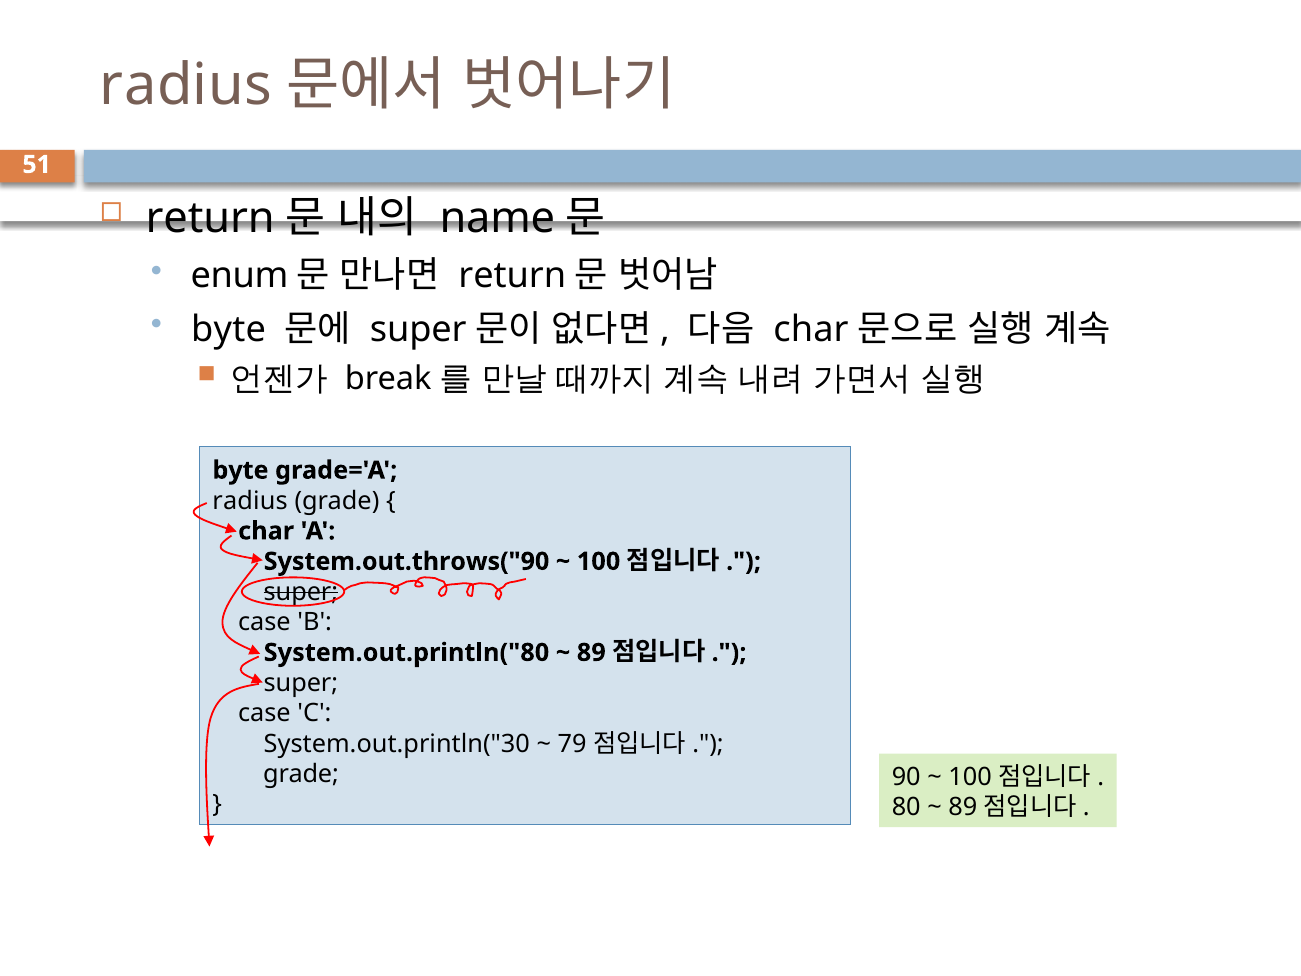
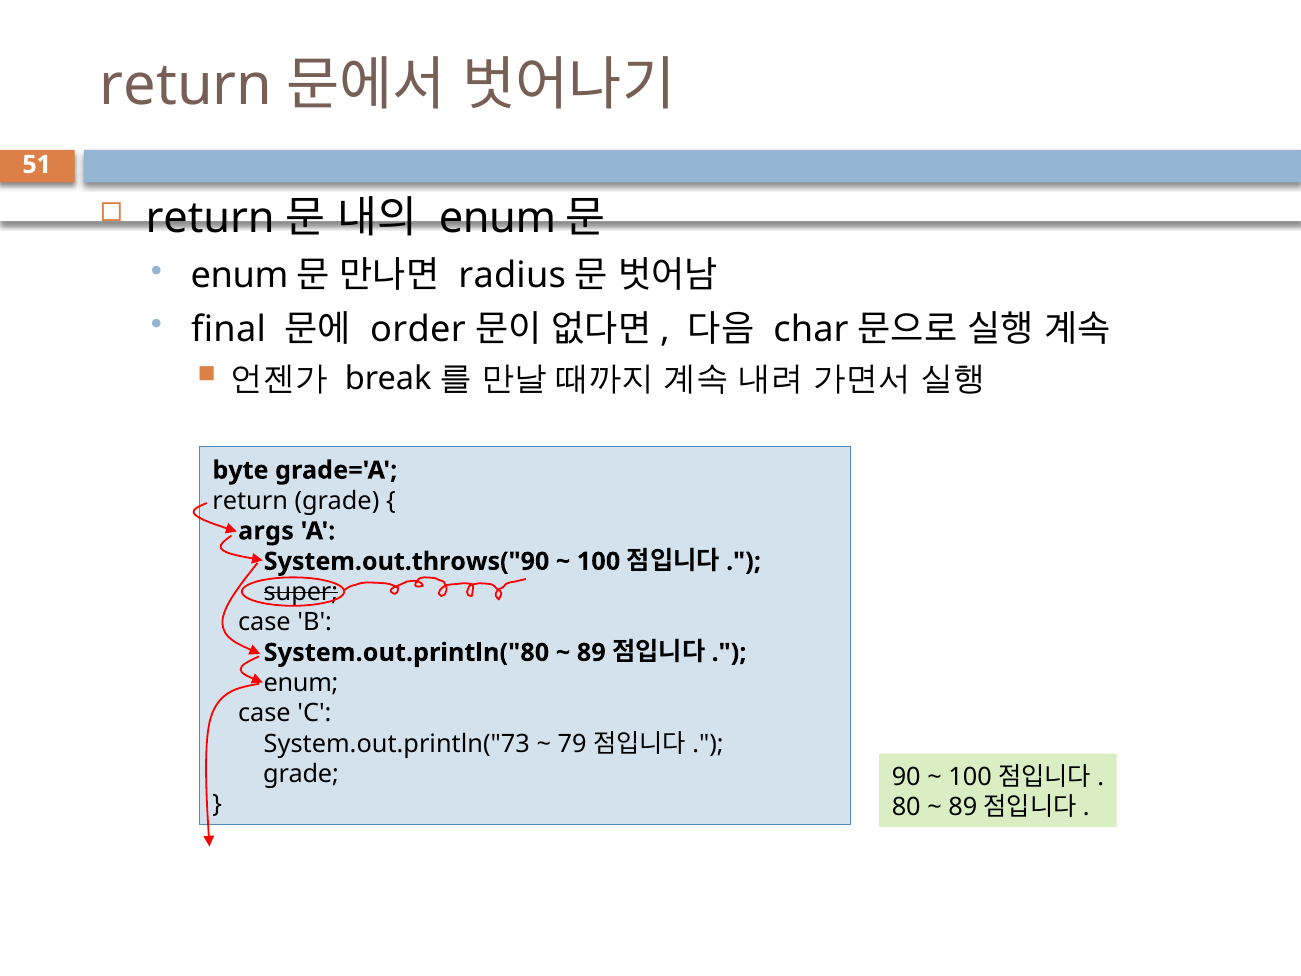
radius: radius -> return (186, 85)
name: name -> enum (498, 218)
return: return -> radius (512, 276)
byte: byte -> final (229, 329)
super: super -> order (418, 329)
radius: radius -> return (250, 501)
char: char -> args (266, 531)
super: super -> enum (301, 683)
System.out.println("30: System.out.println("30 -> System.out.println("73 (397, 744)
